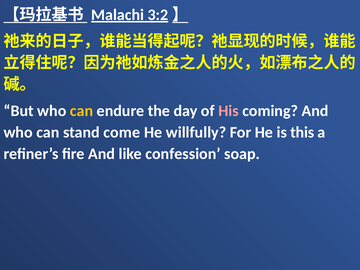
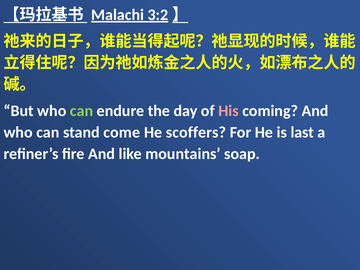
can colour: yellow -> light green (82, 111)
willfully: willfully -> scoffers (196, 132)
this: this -> last (302, 132)
confession: confession -> mountains (183, 154)
